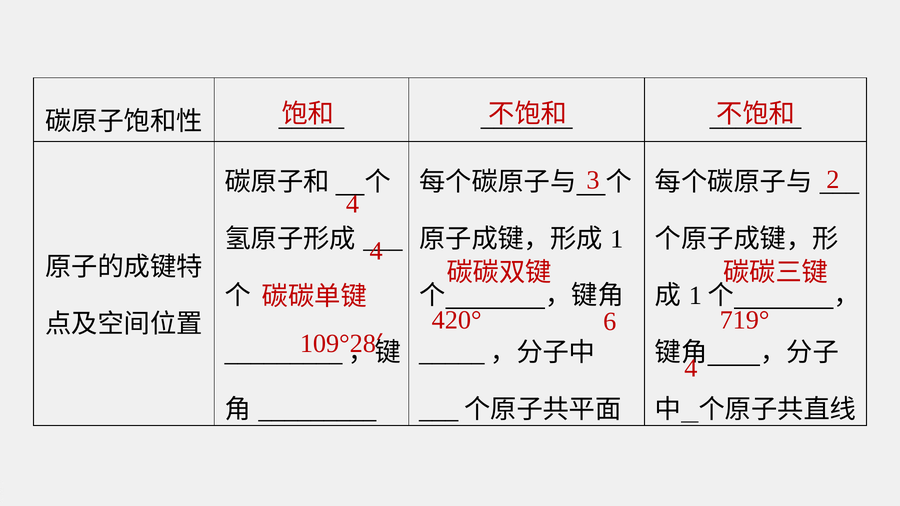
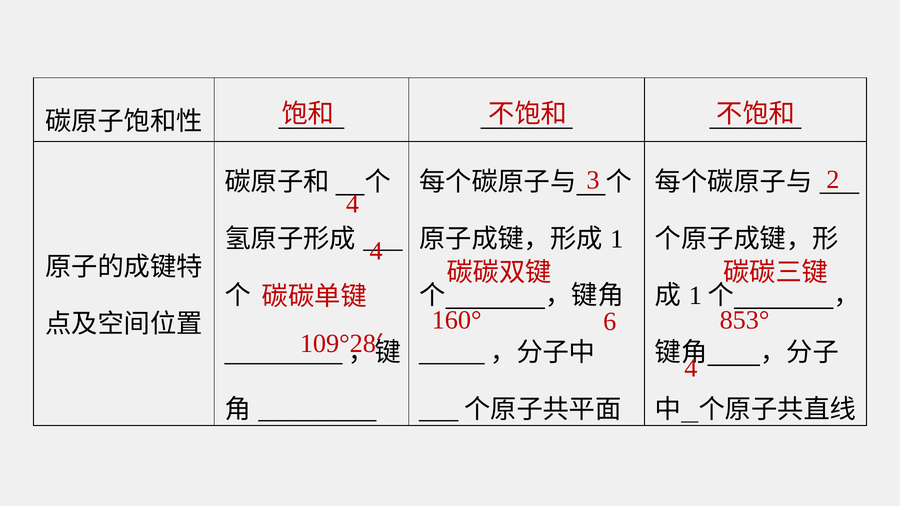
420°: 420° -> 160° (457, 321)
719°: 719° -> 853° (745, 321)
